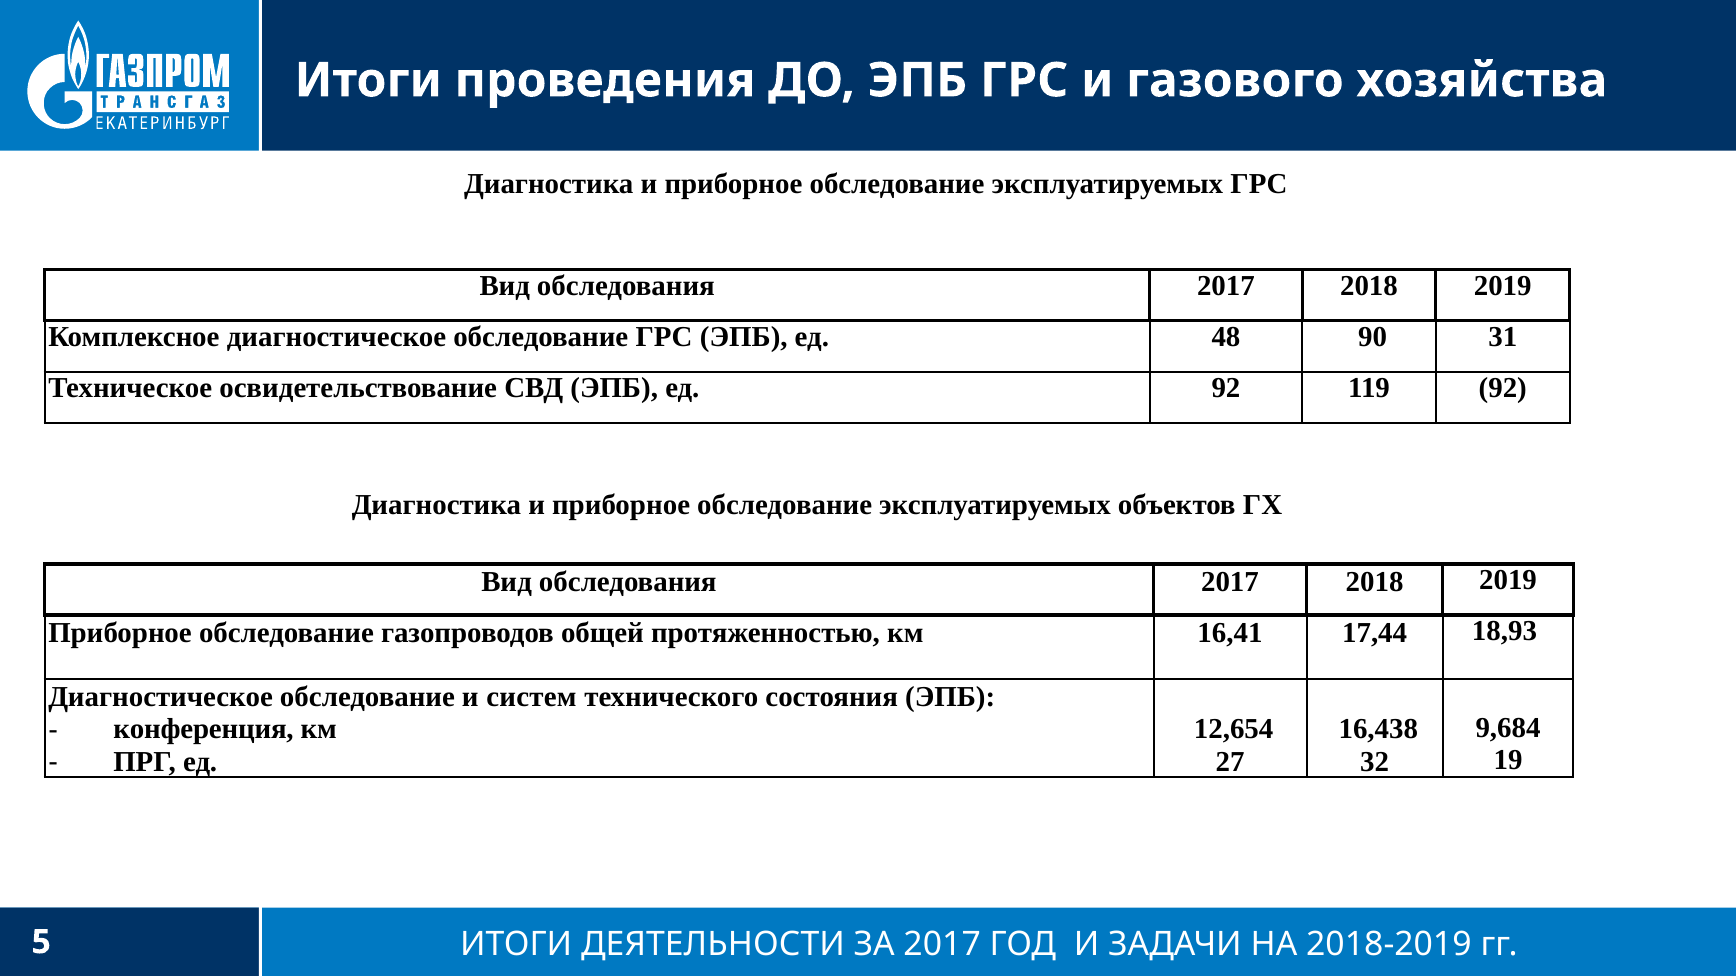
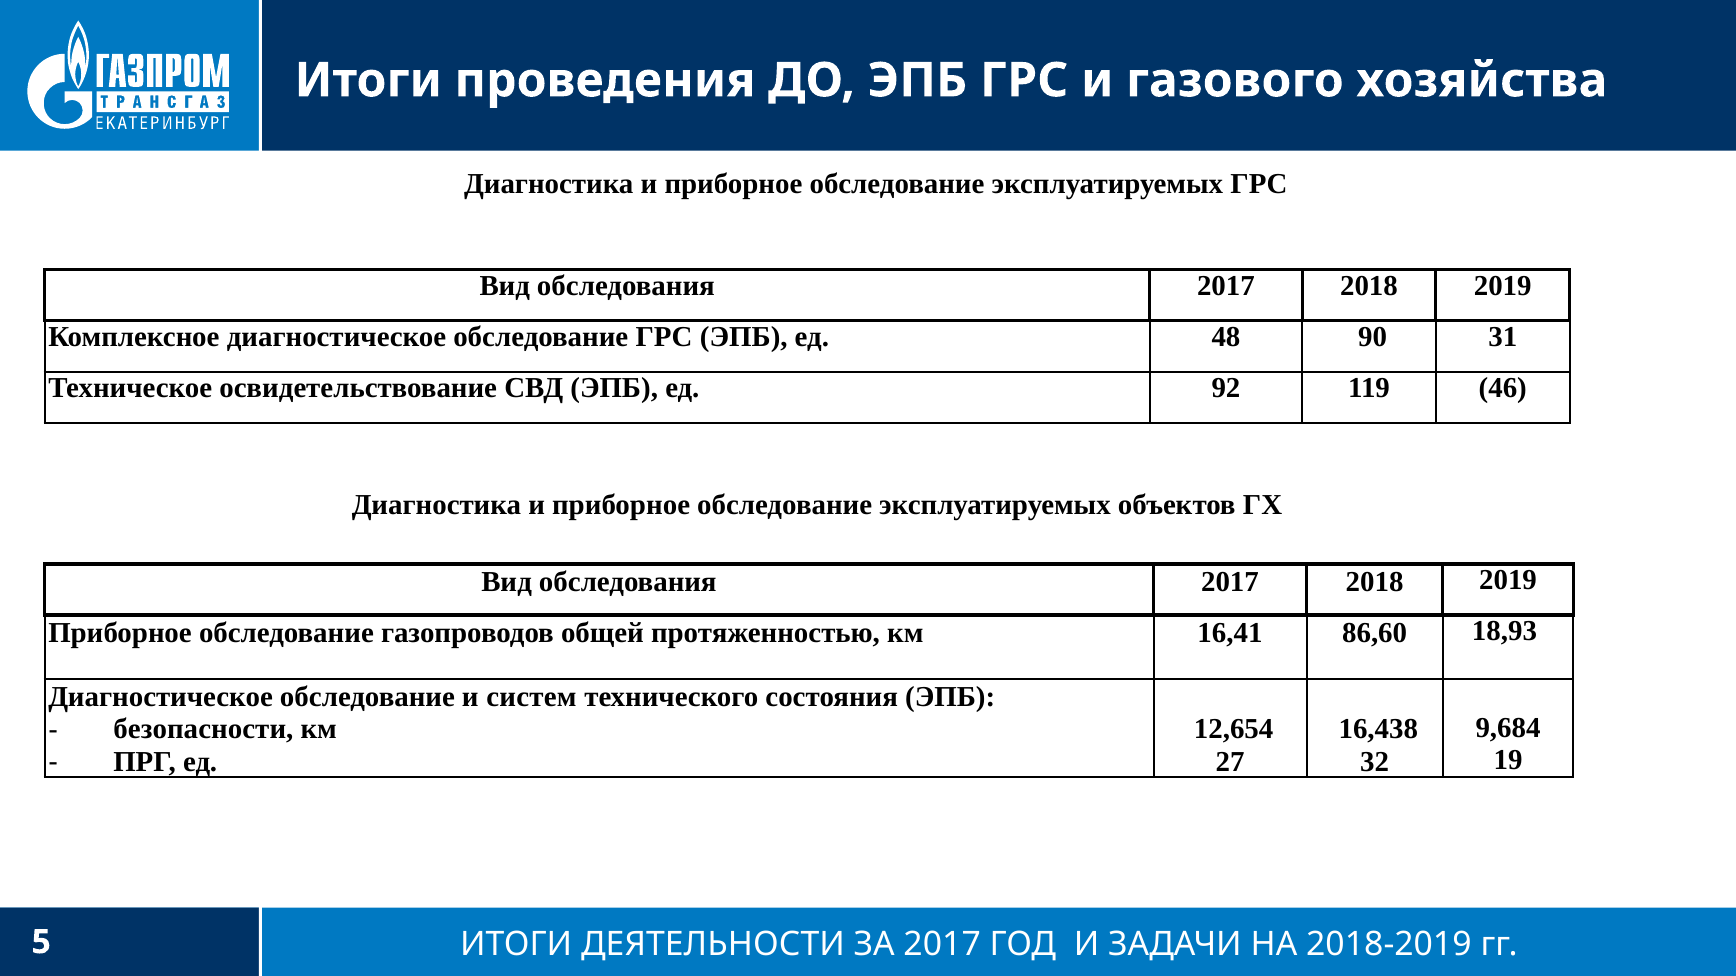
119 92: 92 -> 46 (1503, 388)
17,44: 17,44 -> 86,60 (1375, 633)
конференция: конференция -> безопасности (203, 730)
